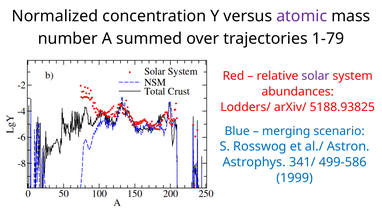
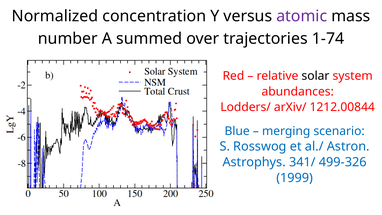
1-79: 1-79 -> 1-74 (328, 39)
solar colour: purple -> black (315, 76)
5188.93825: 5188.93825 -> 1212.00844 (342, 107)
499-586: 499-586 -> 499-326 (343, 162)
